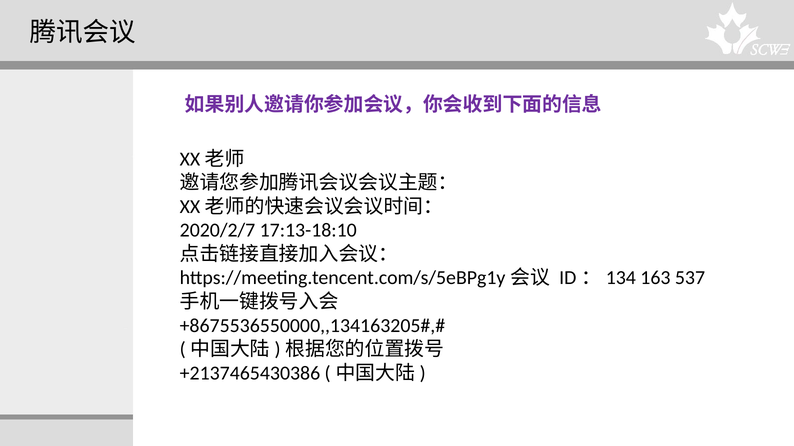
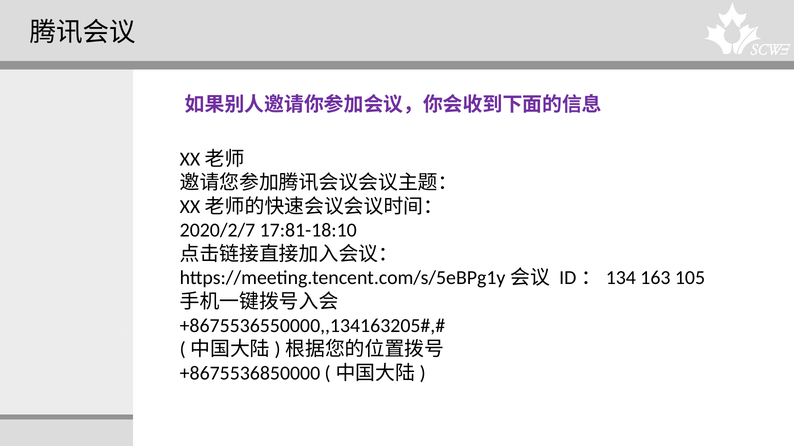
17:13-18:10: 17:13-18:10 -> 17:81-18:10 (308, 231)
537: 537 -> 105 (690, 278)
+2137465430386: +2137465430386 -> +8675536850000 (250, 374)
